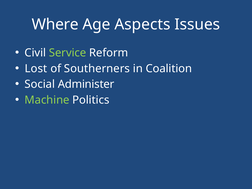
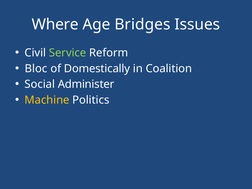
Aspects: Aspects -> Bridges (142, 24)
Lost: Lost -> Bloc (36, 69)
Southerners: Southerners -> Domestically (97, 69)
Machine colour: light green -> yellow (47, 100)
